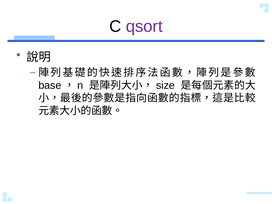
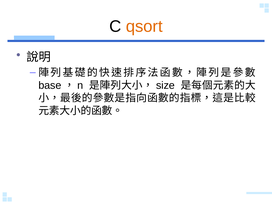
qsort colour: purple -> orange (144, 26)
